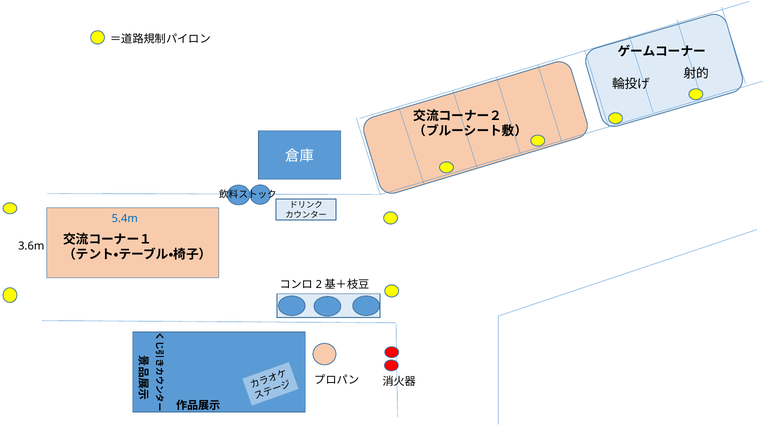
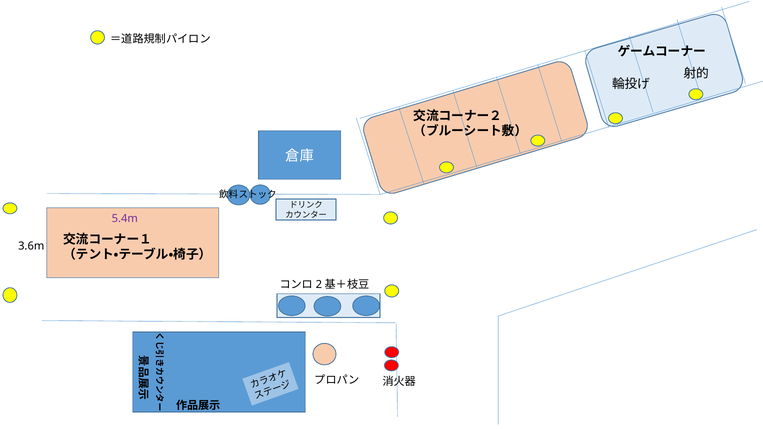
5.4m colour: blue -> purple (125, 219)
